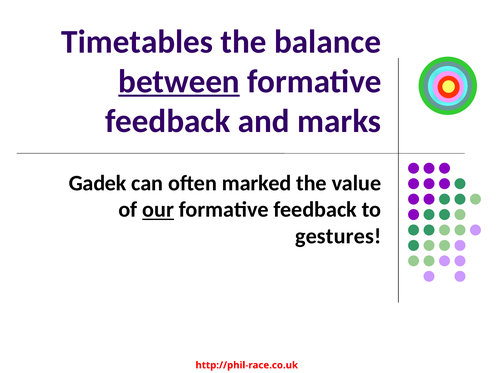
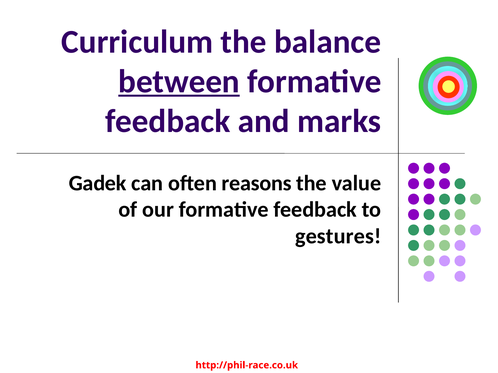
Timetables: Timetables -> Curriculum (137, 42)
marked: marked -> reasons (257, 183)
our underline: present -> none (158, 210)
